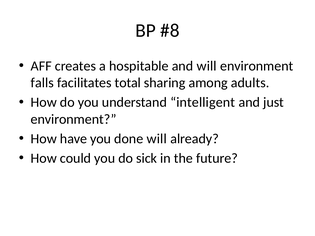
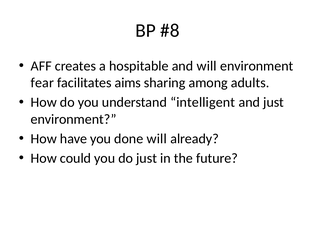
falls: falls -> fear (42, 83)
total: total -> aims (128, 83)
do sick: sick -> just (147, 159)
